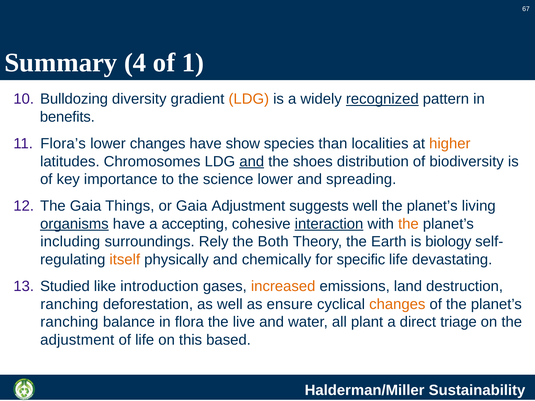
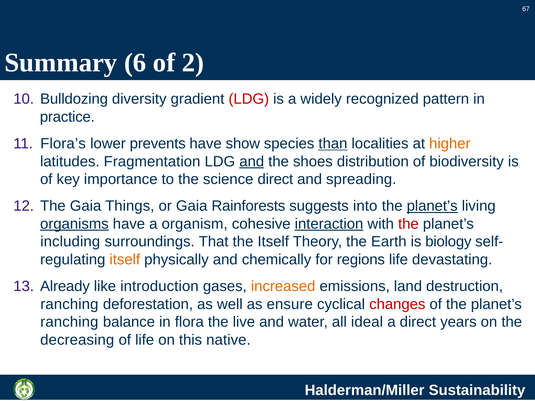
4: 4 -> 6 (135, 63)
1: 1 -> 2 (193, 63)
LDG colour: orange -> red (249, 99)
recognized underline: present -> none (382, 99)
benefits: benefits -> practice (67, 117)
lower changes: changes -> prevents (158, 144)
than underline: none -> present (333, 144)
Chromosomes: Chromosomes -> Fragmentation (152, 162)
science lower: lower -> direct (275, 179)
Gaia Adjustment: Adjustment -> Rainforests (248, 206)
suggests well: well -> into (365, 206)
planet’s underline: none -> present (432, 206)
accepting: accepting -> organism (195, 224)
the colour: orange -> red (408, 224)
Rely: Rely -> That (214, 242)
the Both: Both -> Itself (273, 242)
specific: specific -> regions (361, 260)
Studied: Studied -> Already (65, 286)
changes colour: orange -> red (397, 304)
plant: plant -> ideal (367, 322)
triage: triage -> years (458, 322)
adjustment: adjustment -> decreasing (77, 340)
based: based -> native (228, 340)
